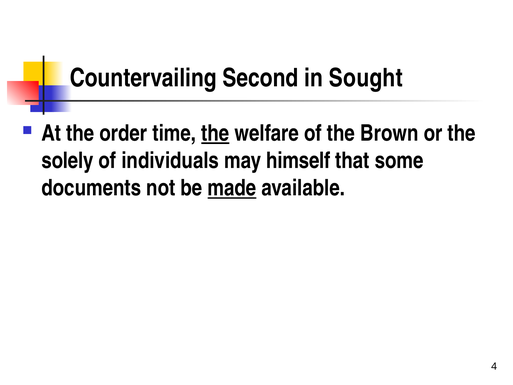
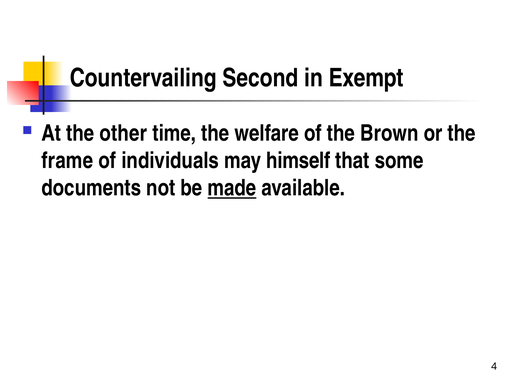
Sought: Sought -> Exempt (366, 78)
order: order -> other (123, 133)
the underline: present -> none (215, 133)
solely: solely -> frame (67, 161)
